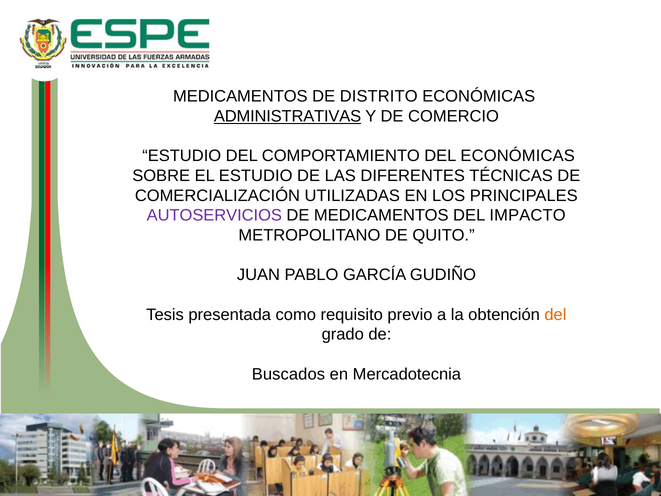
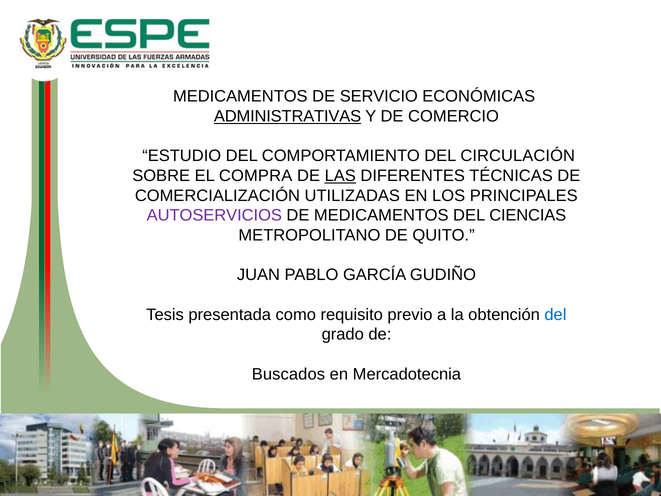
DISTRITO: DISTRITO -> SERVICIO (379, 96)
DEL ECONÓMICAS: ECONÓMICAS -> CIRCULACIÓN (518, 156)
EL ESTUDIO: ESTUDIO -> COMPRA (256, 176)
LAS underline: none -> present (340, 176)
IMPACTO: IMPACTO -> CIENCIAS (528, 215)
del colour: orange -> blue (555, 314)
